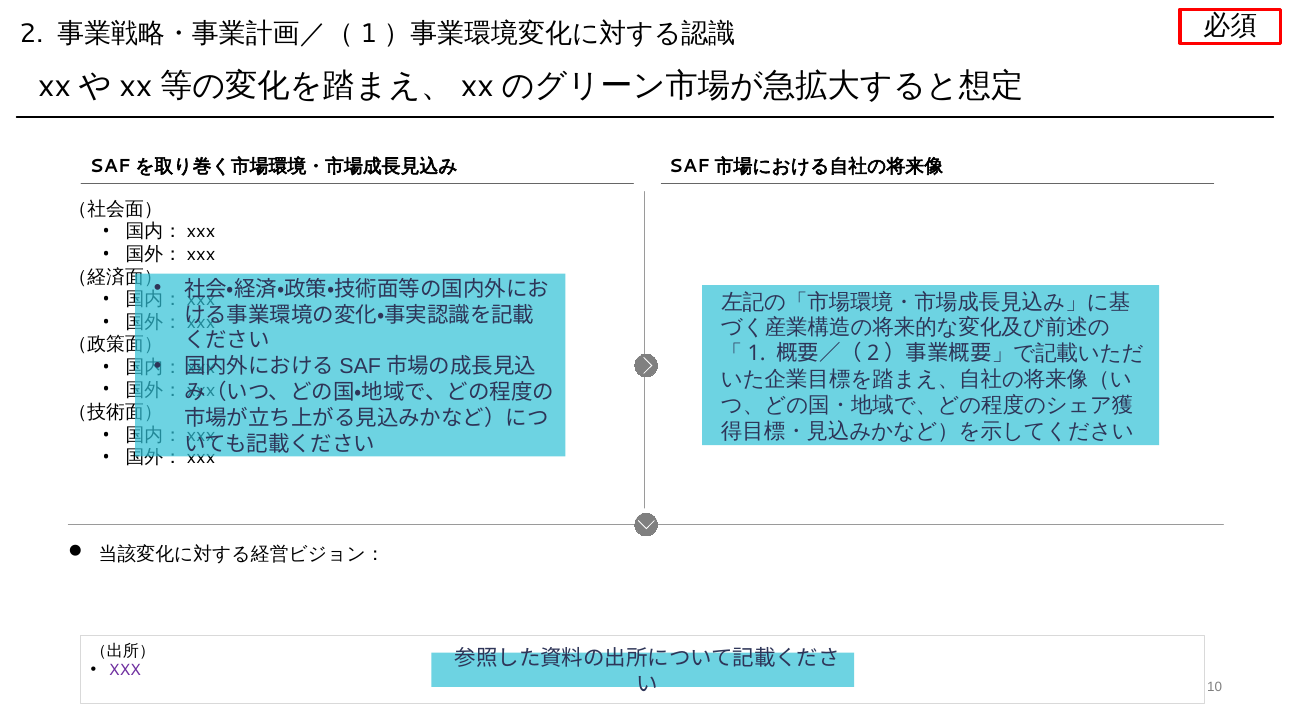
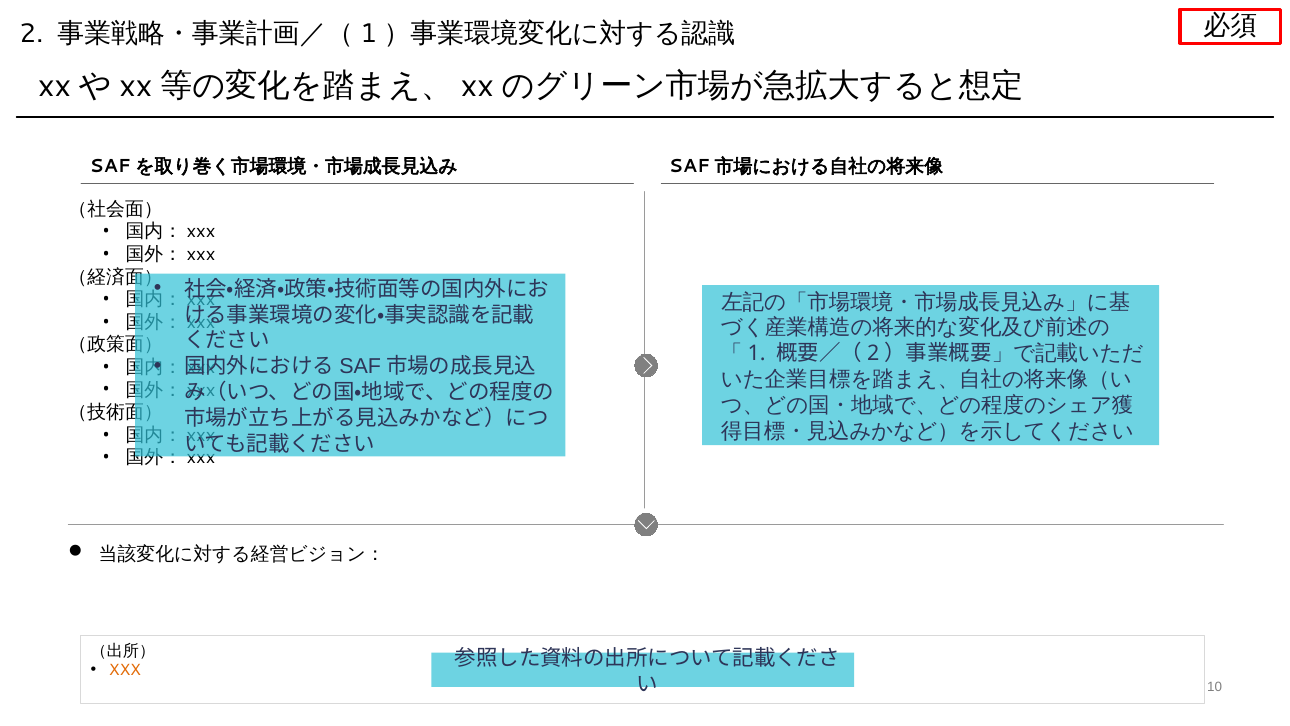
XXX colour: purple -> orange (125, 670)
